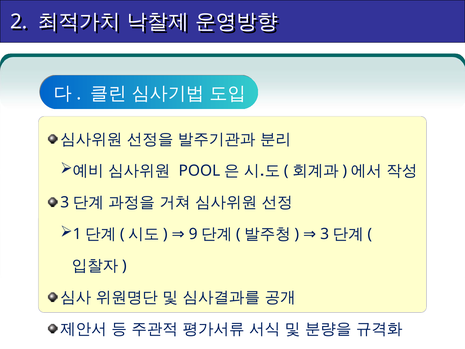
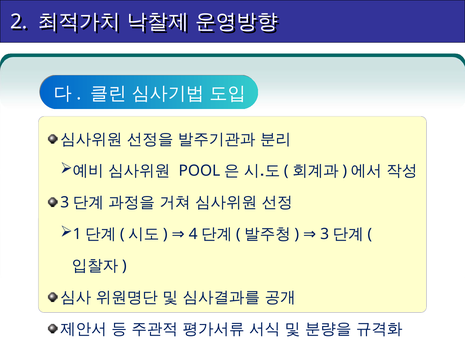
9: 9 -> 4 (193, 234)
